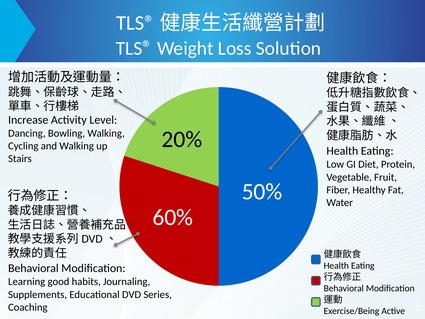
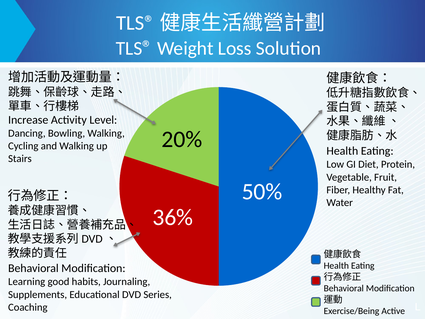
60%: 60% -> 36% (173, 217)
